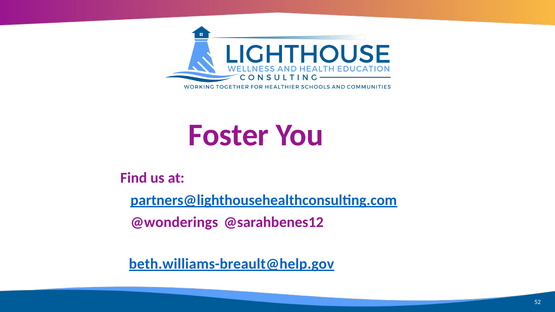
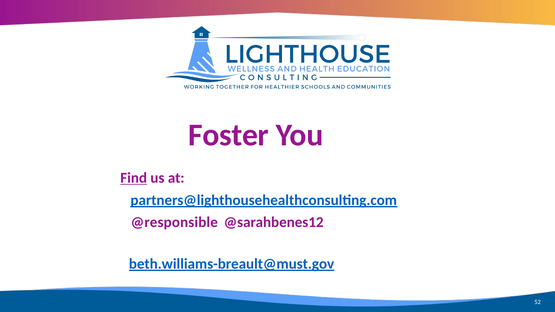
Find underline: none -> present (134, 178)
@wonderings: @wonderings -> @responsible (174, 222)
beth.williams-breault@help.gov: beth.williams-breault@help.gov -> beth.williams-breault@must.gov (232, 264)
